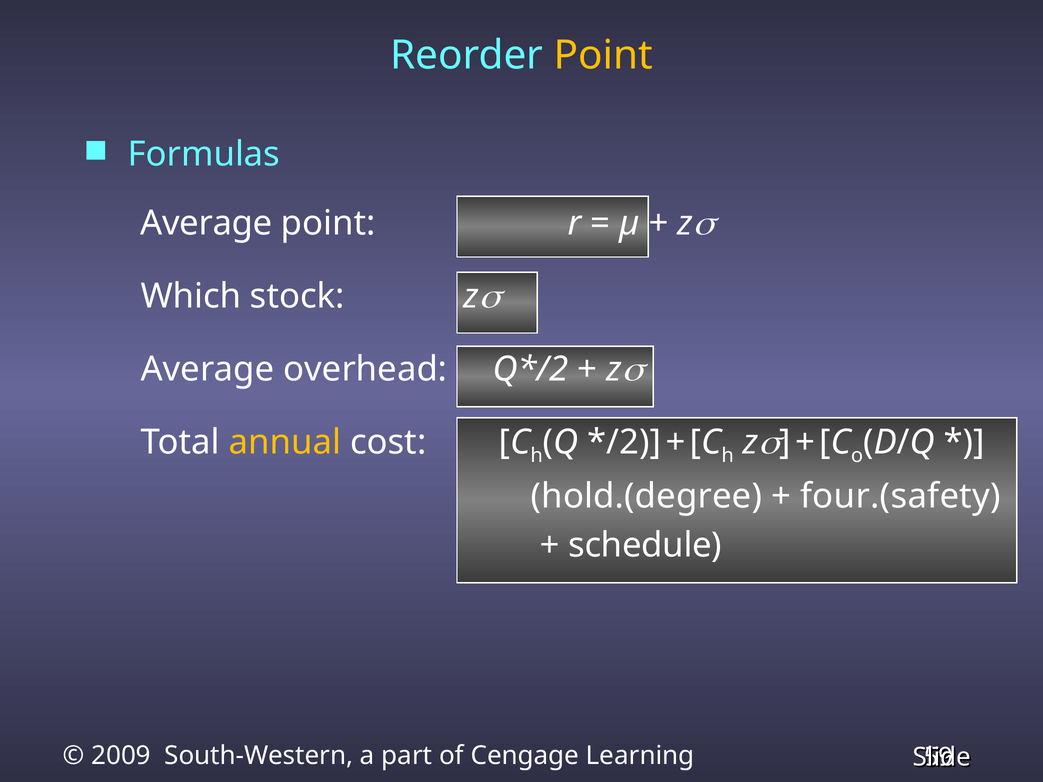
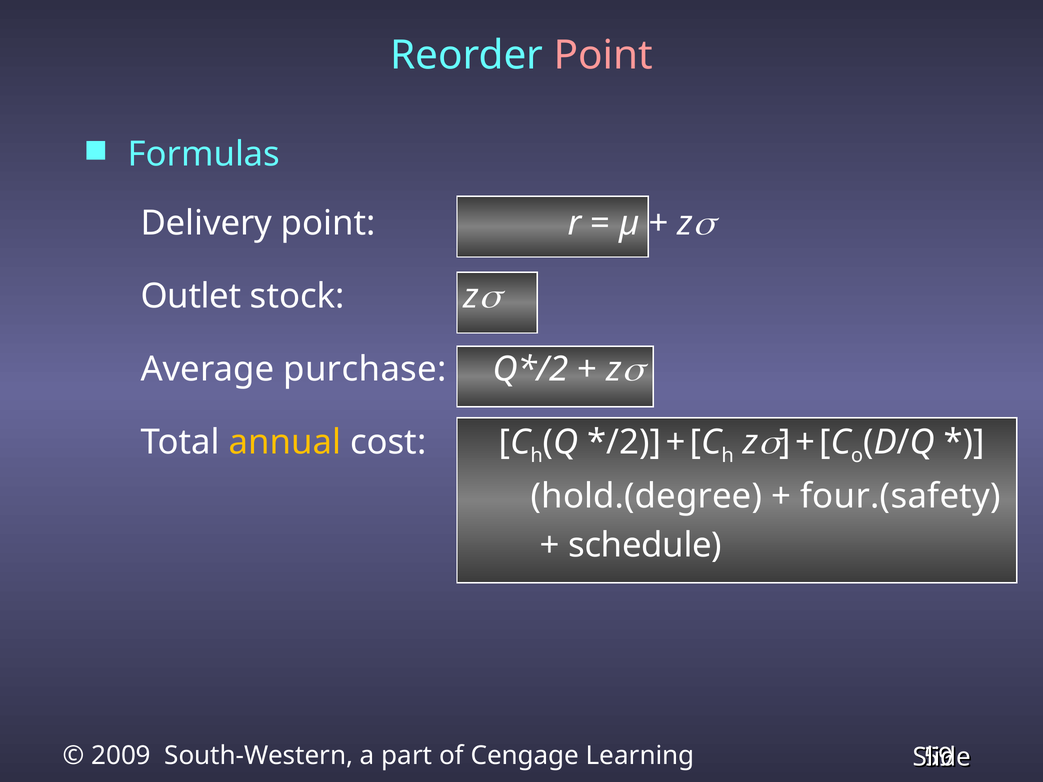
Point colour: yellow -> pink (603, 55)
Average: Average -> Delivery (206, 223)
Which: Which -> Outlet (191, 296)
overhead: overhead -> purchase (365, 369)
